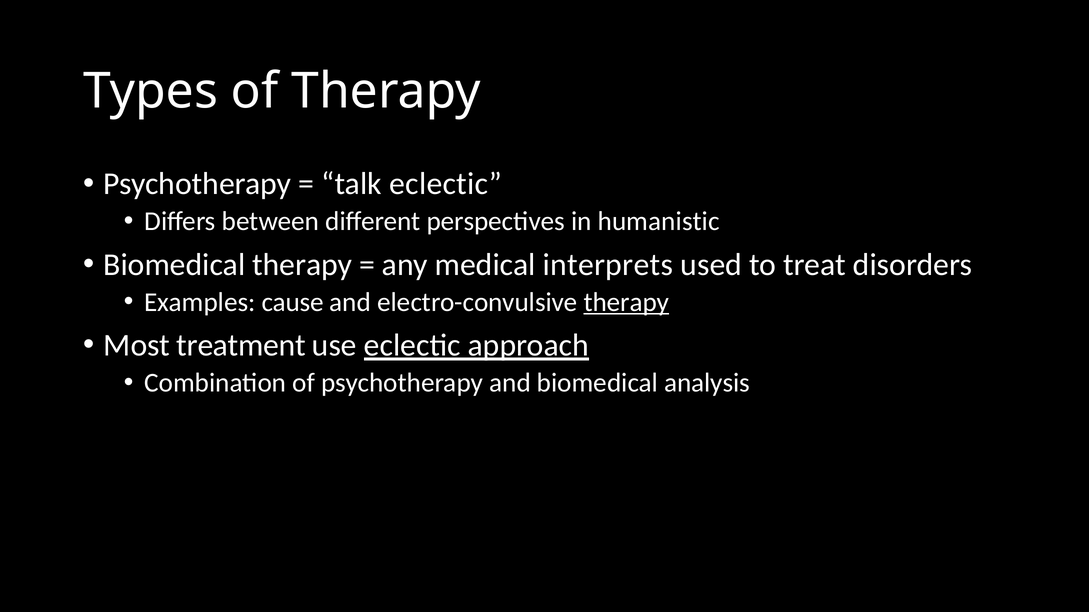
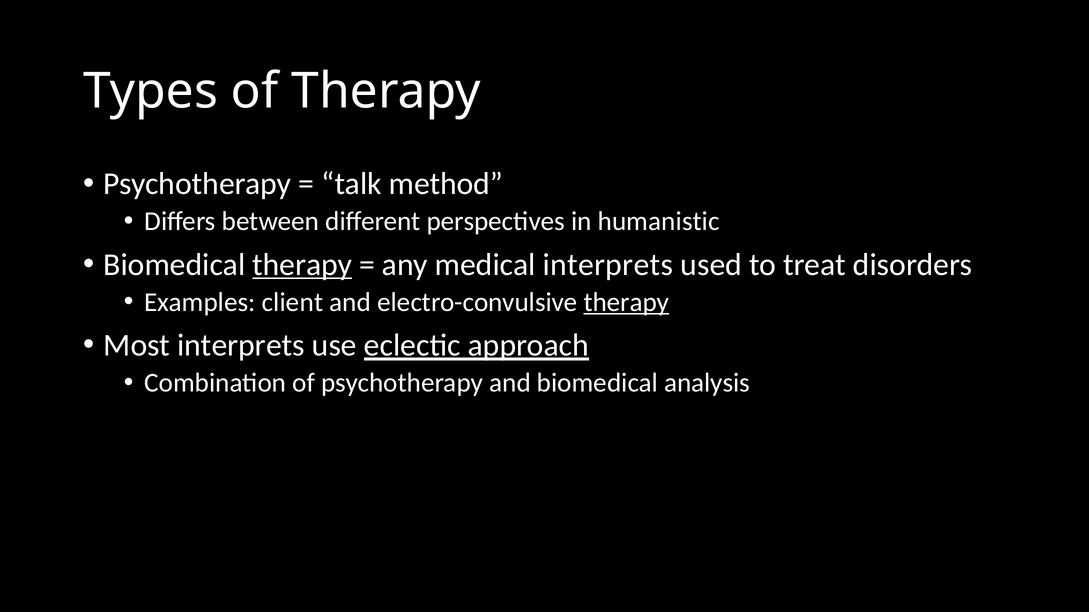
talk eclectic: eclectic -> method (446, 184)
therapy underline: none -> present (302, 265)
cause: cause -> client (292, 302)
Most treatment: treatment -> interprets (241, 346)
